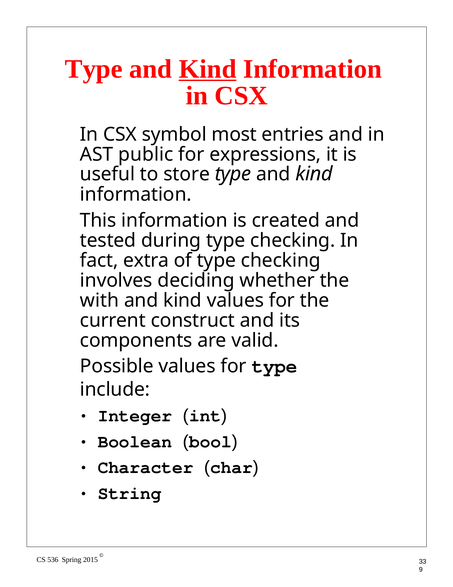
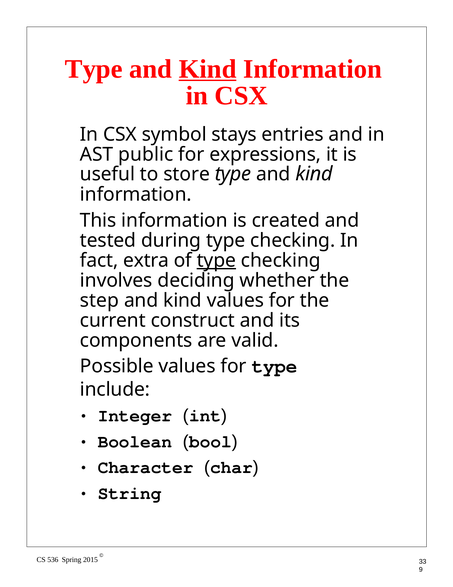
most: most -> stays (234, 134)
type underline: none -> present (216, 260)
with: with -> step (99, 300)
